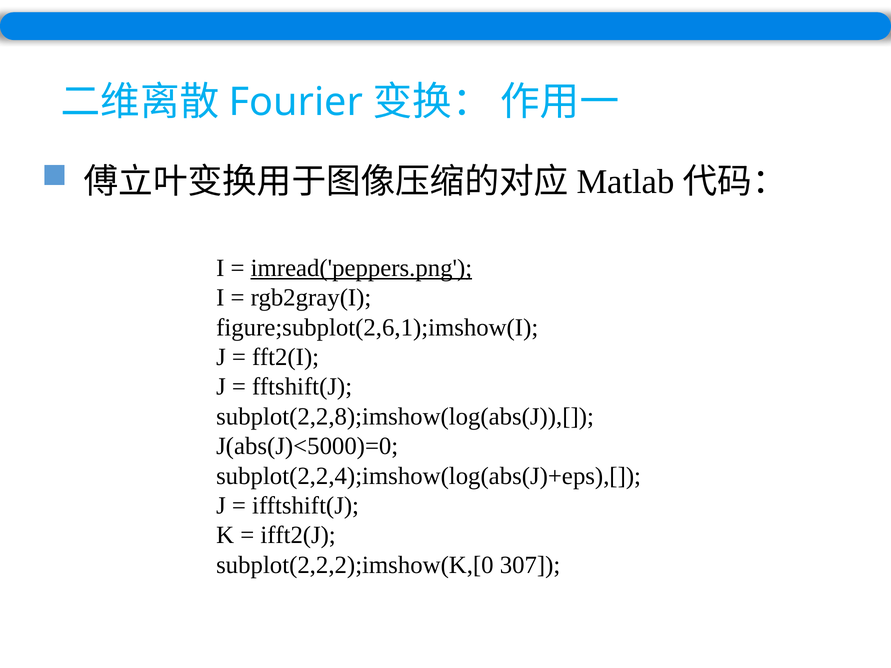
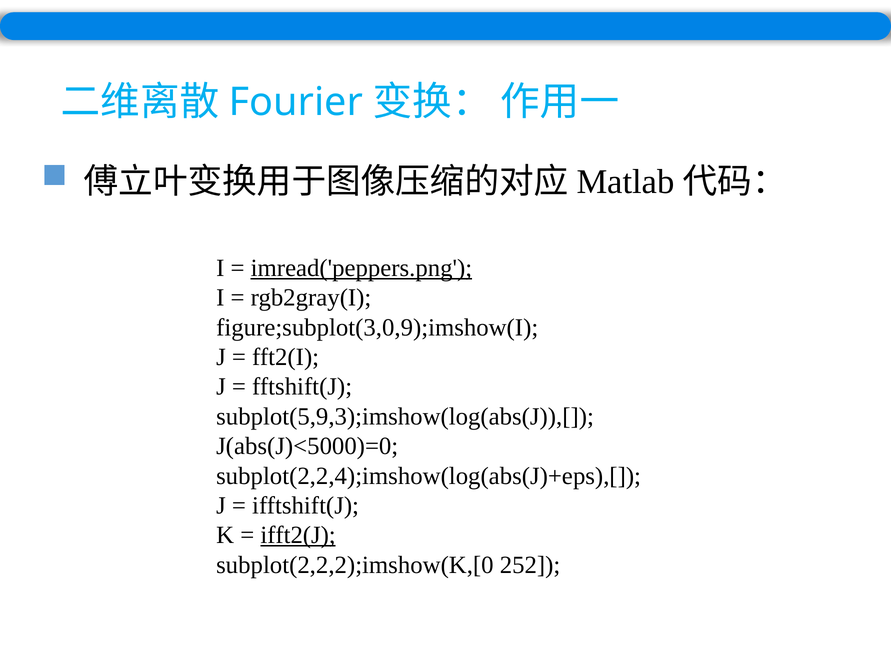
figure;subplot(2,6,1);imshow(I: figure;subplot(2,6,1);imshow(I -> figure;subplot(3,0,9);imshow(I (377, 327)
subplot(2,2,8);imshow(log(abs(J)),[: subplot(2,2,8);imshow(log(abs(J)),[ -> subplot(5,9,3);imshow(log(abs(J)),[ (405, 417)
ifft2(J underline: none -> present (298, 535)
307: 307 -> 252 (530, 565)
